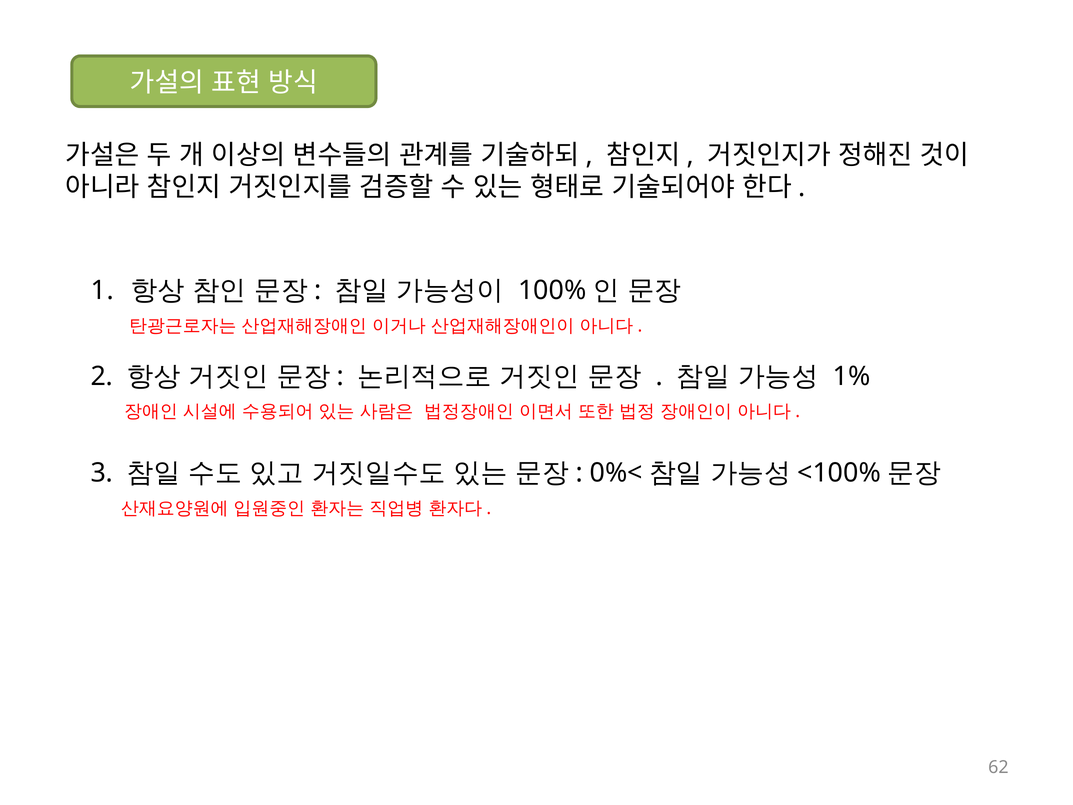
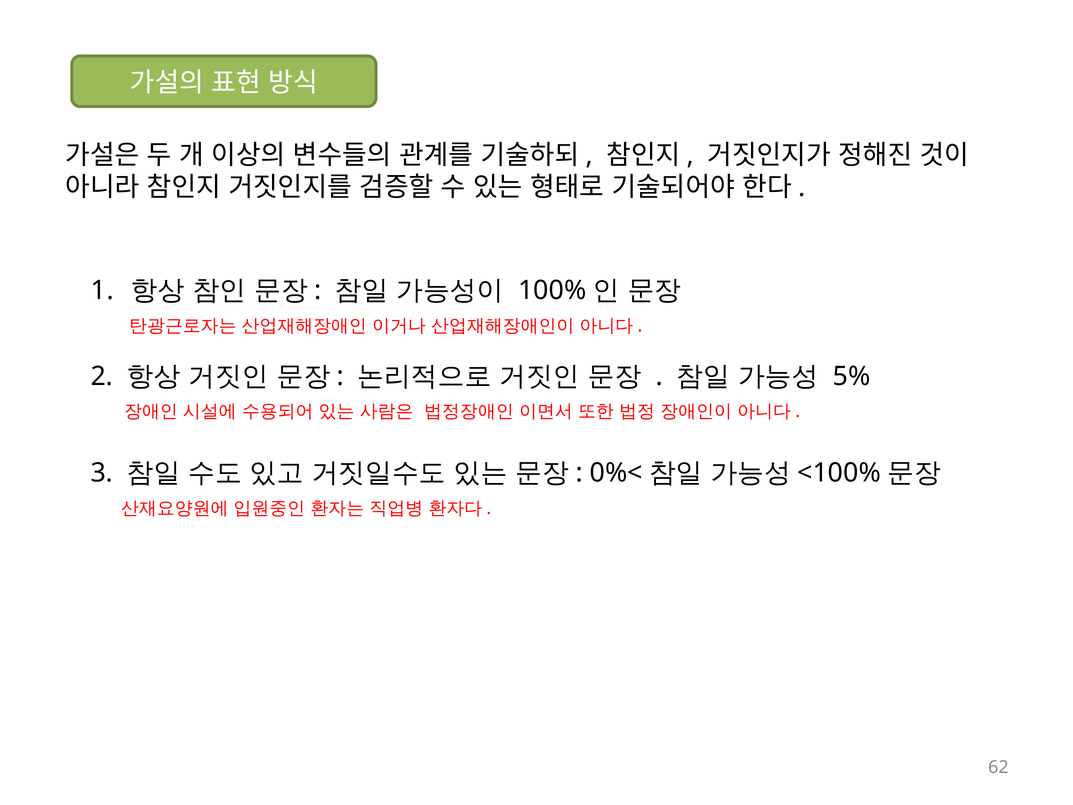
1%: 1% -> 5% (852, 376)
